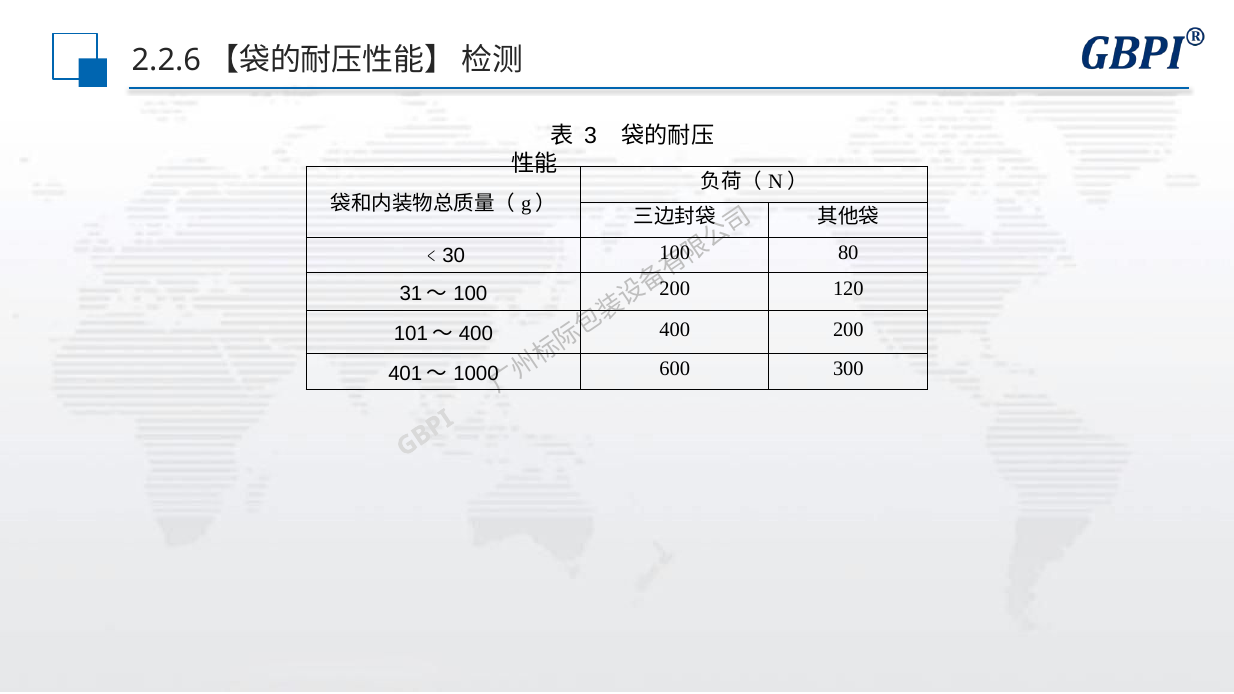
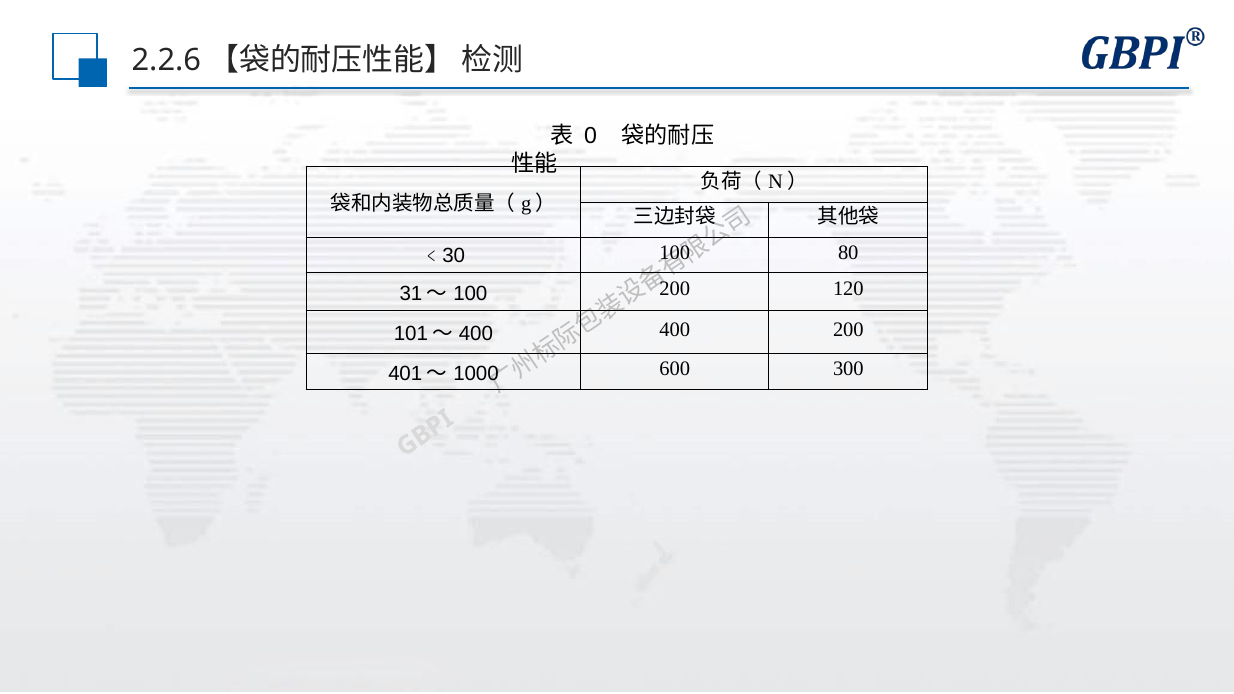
3: 3 -> 0 (591, 136)
